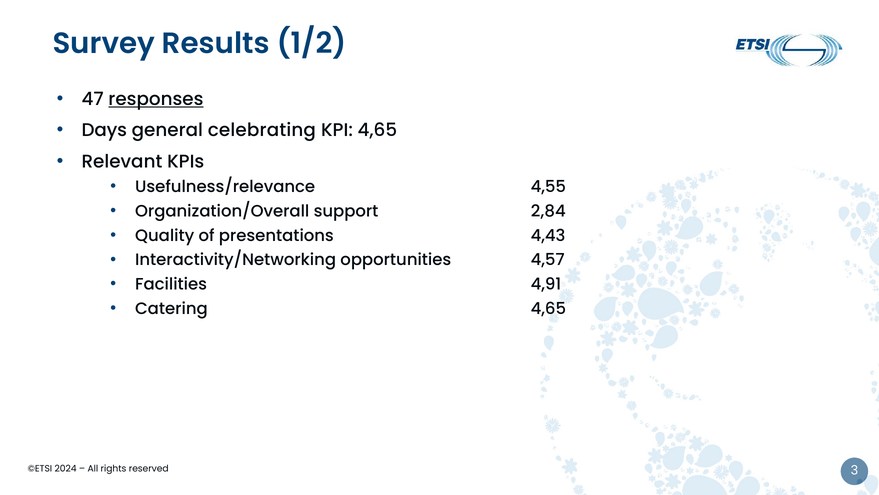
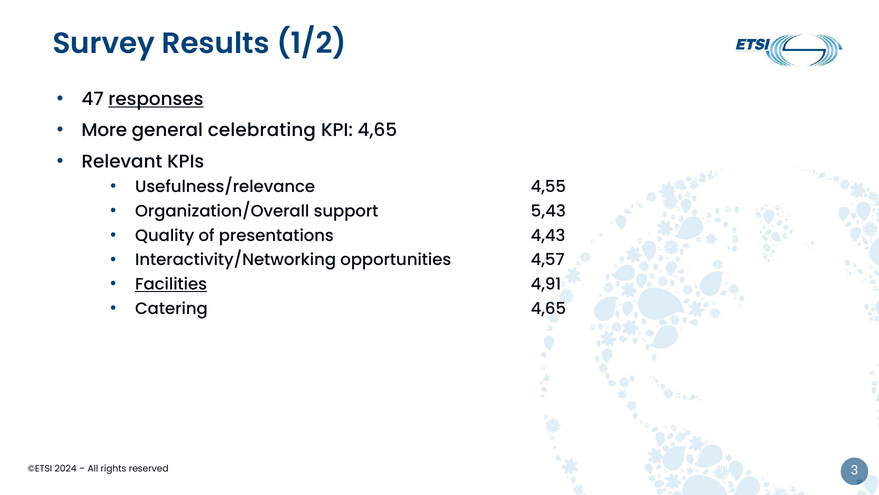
Days: Days -> More (104, 130)
2,84: 2,84 -> 5,43 (548, 211)
Facilities underline: none -> present (171, 284)
